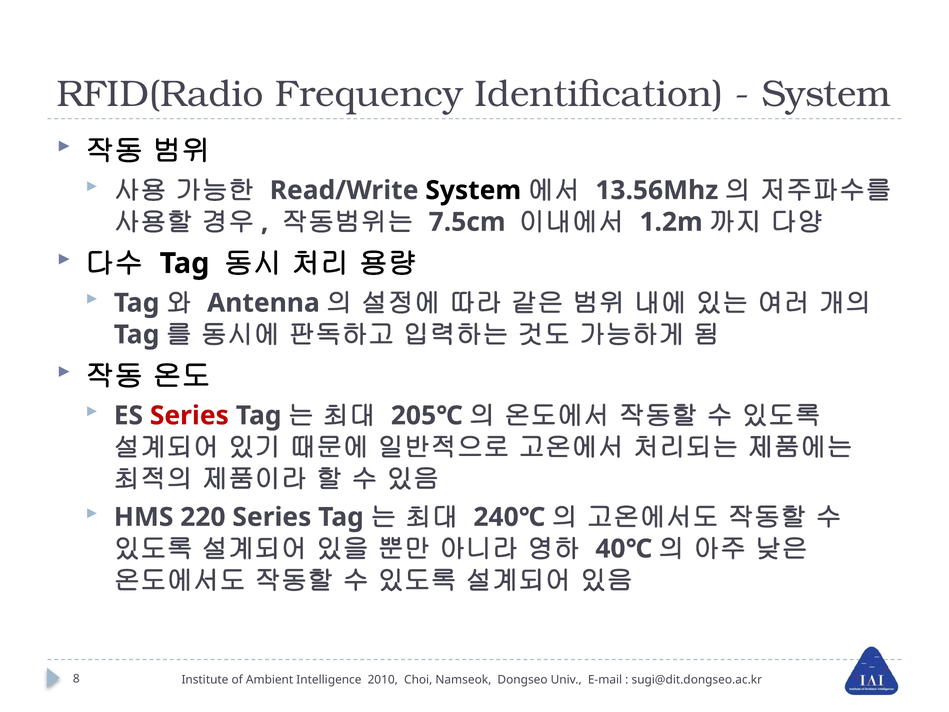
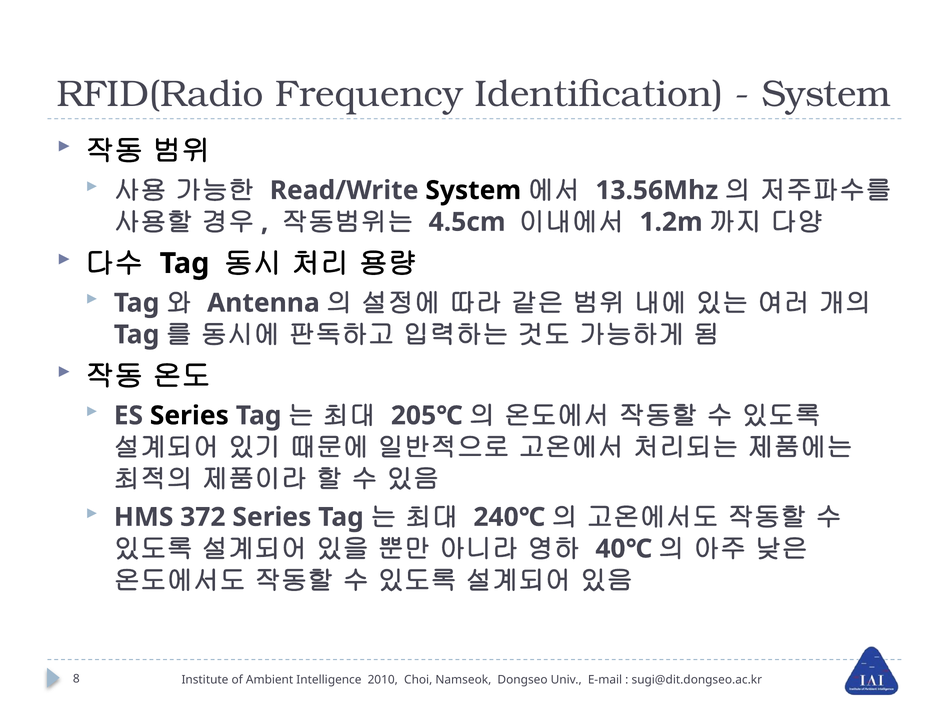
7.5cm: 7.5cm -> 4.5cm (467, 222)
Series colour: red -> black (189, 415)
220: 220 -> 372 (203, 517)
